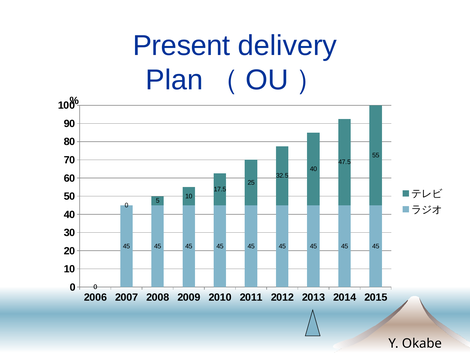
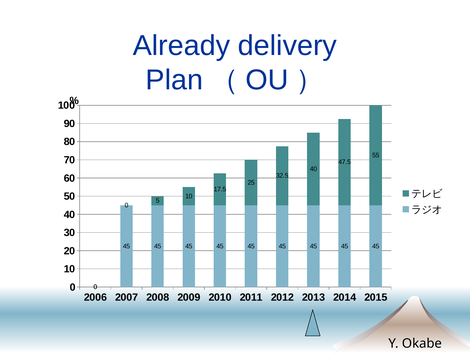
Present: Present -> Already (181, 45)
